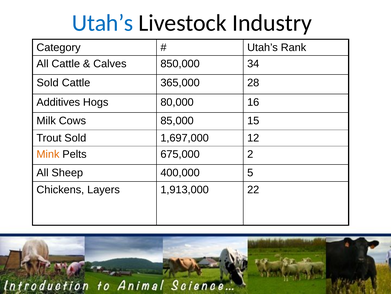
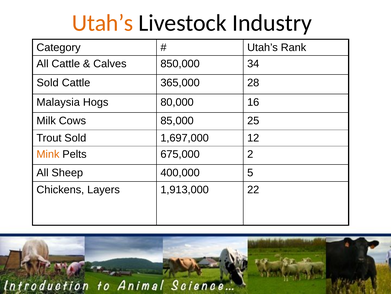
Utah’s colour: blue -> orange (103, 23)
Additives: Additives -> Malaysia (58, 102)
15: 15 -> 25 (253, 120)
